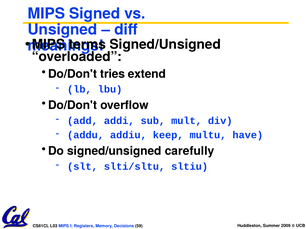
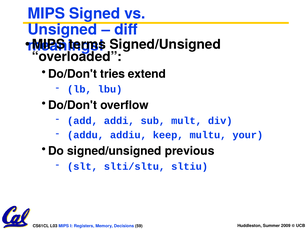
have: have -> your (248, 135)
carefully: carefully -> previous (190, 151)
